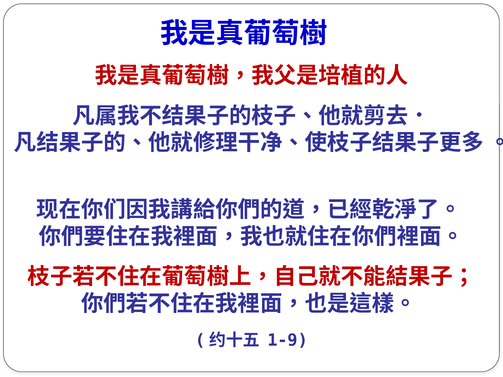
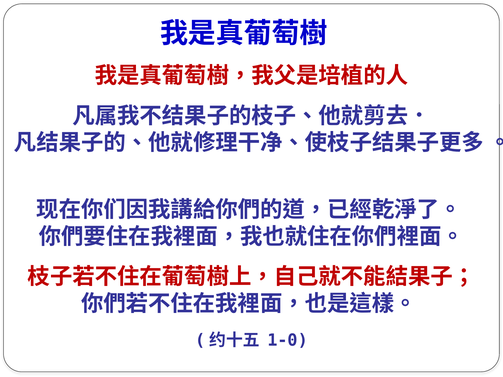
1-9: 1-9 -> 1-0 (288, 340)
